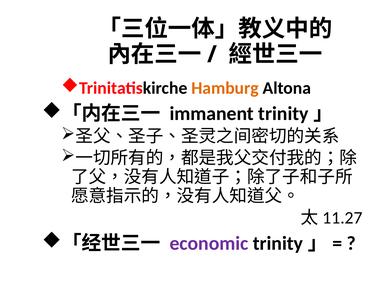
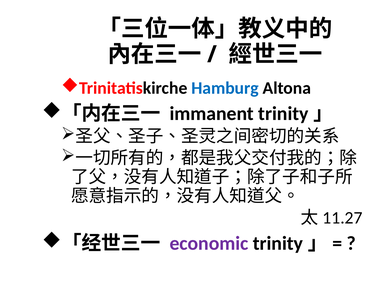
Hamburg colour: orange -> blue (225, 88)
